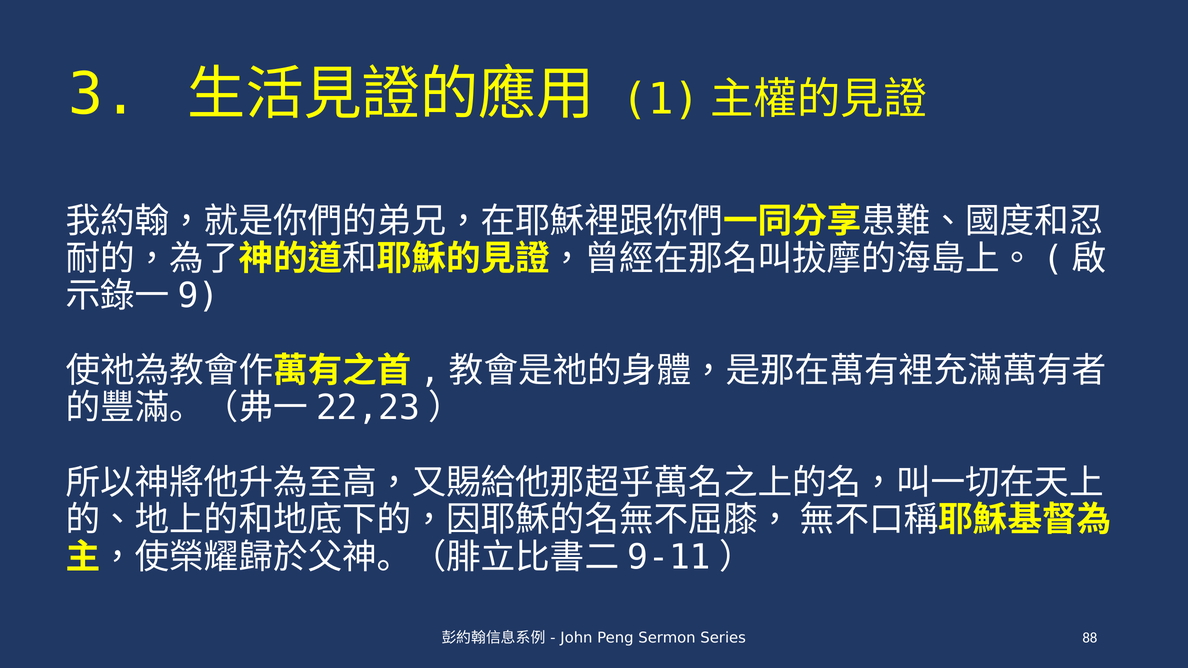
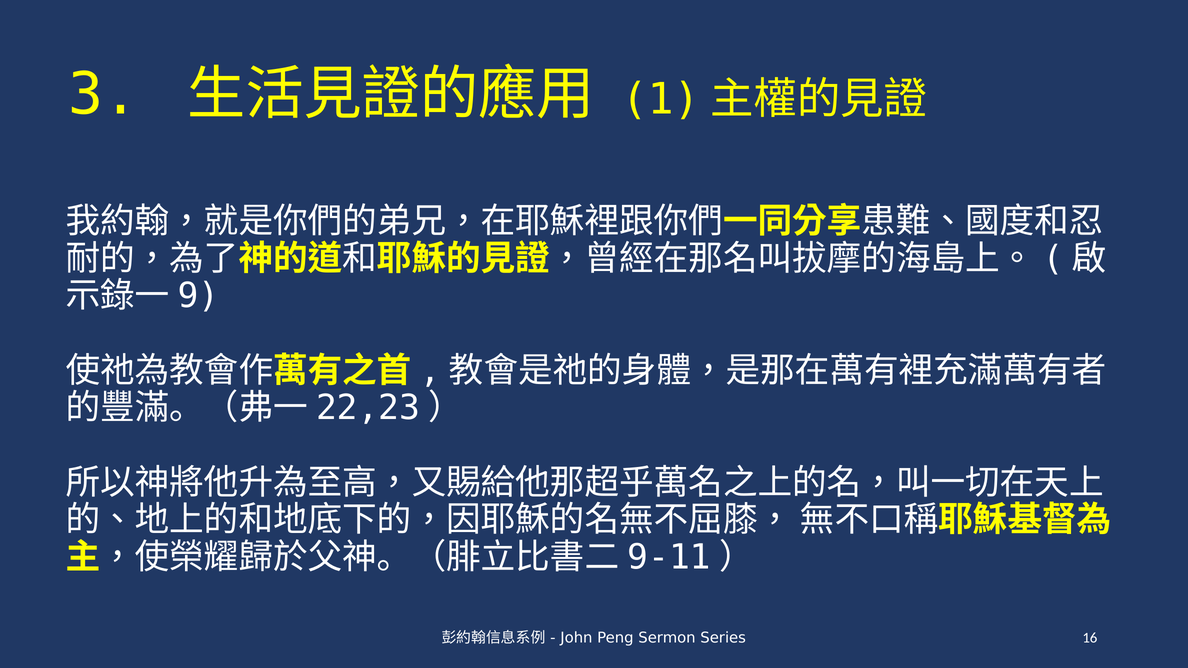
88: 88 -> 16 (1090, 638)
